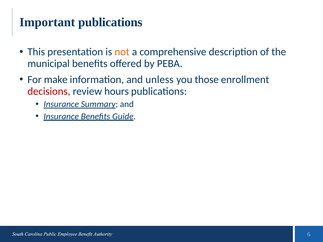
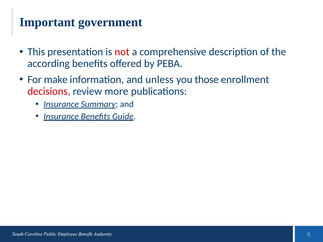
Important publications: publications -> government (110, 22)
not colour: orange -> red (122, 52)
municipal: municipal -> according (49, 64)
hours: hours -> more (116, 91)
